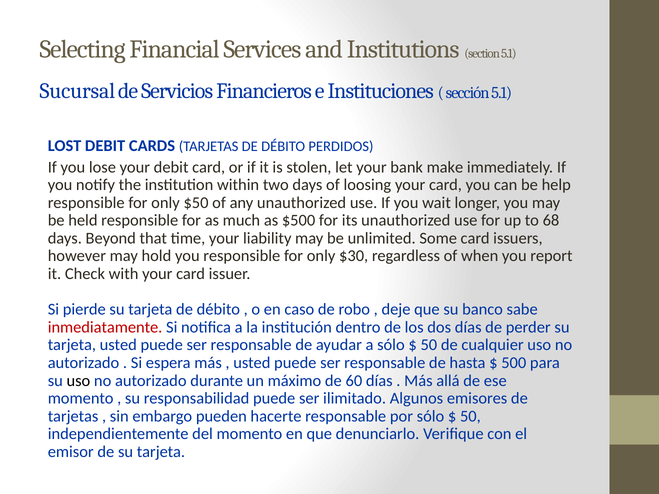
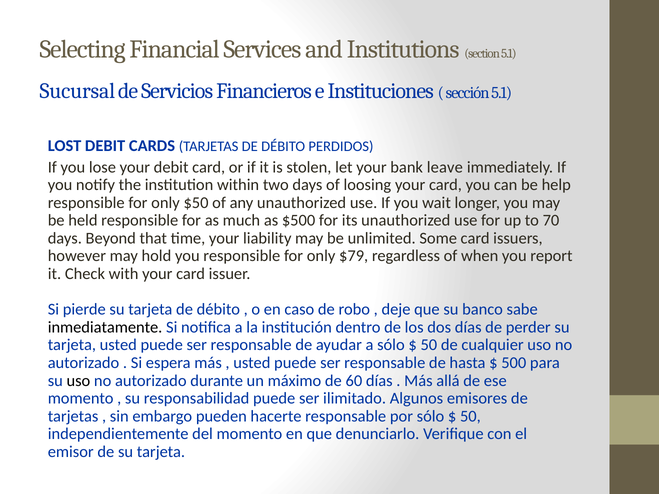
make: make -> leave (445, 167)
68: 68 -> 70 (551, 221)
$30: $30 -> $79 (354, 256)
inmediatamente colour: red -> black (105, 327)
